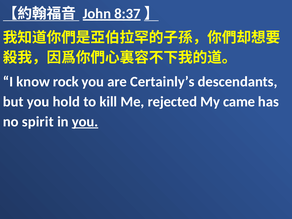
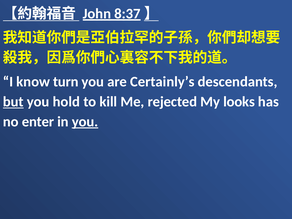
rock: rock -> turn (66, 82)
but underline: none -> present (13, 102)
came: came -> looks (239, 102)
spirit: spirit -> enter (38, 122)
